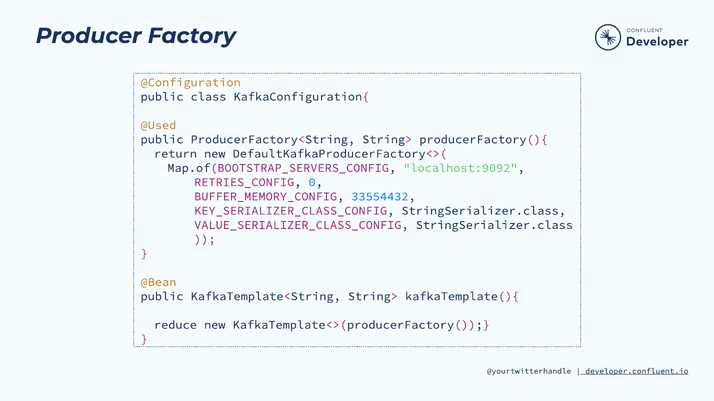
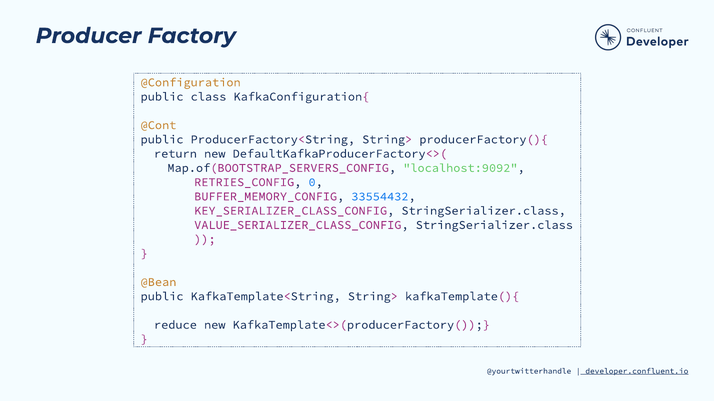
@Used: @Used -> @Cont (158, 125)
